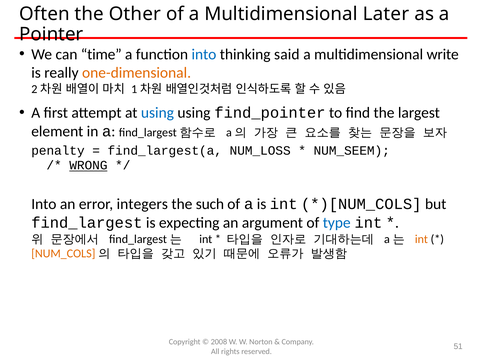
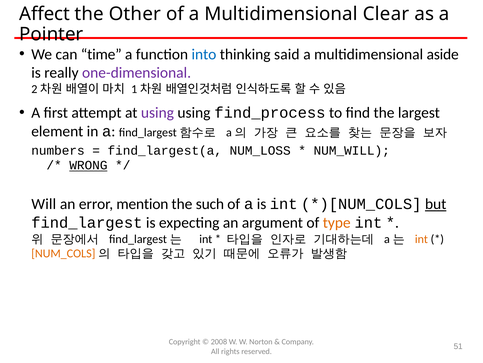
Often: Often -> Affect (45, 14)
Later: Later -> Clear (386, 14)
write: write -> aside (443, 54)
one-dimensional colour: orange -> purple (137, 73)
using colour: blue -> purple (157, 113)
find_pointer: find_pointer -> find_process (270, 113)
penalty: penalty -> numbers (58, 150)
NUM_SEEM: NUM_SEEM -> NUM_WILL (352, 150)
Into: Into -> Will (44, 204)
integers: integers -> mention (142, 204)
but underline: none -> present (436, 204)
type colour: blue -> orange (337, 222)
